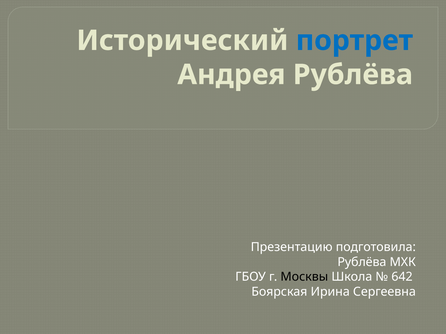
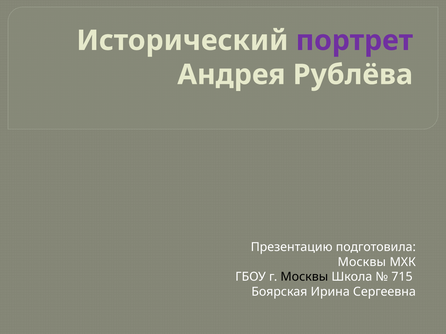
портрет colour: blue -> purple (354, 41)
Рублёва: Рублёва -> Москвы (362, 262)
642: 642 -> 715 (402, 277)
